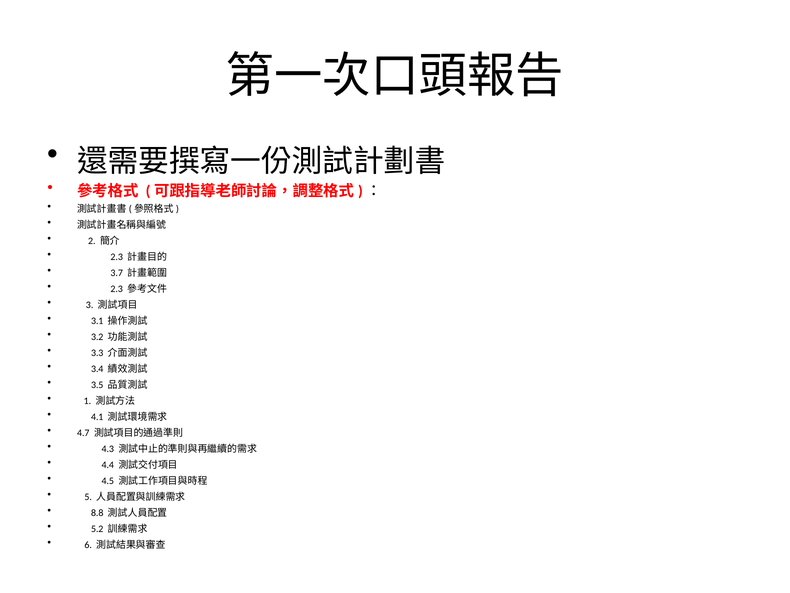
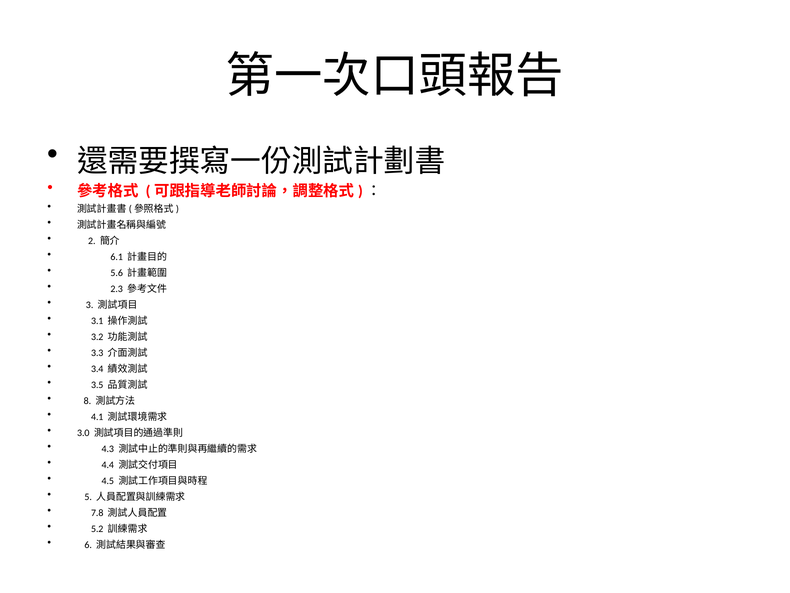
2.3: 2.3 -> 6.1 (117, 257)
3.7: 3.7 -> 5.6 (117, 273)
1: 1 -> 8 (87, 401)
4.7: 4.7 -> 3.0 (83, 433)
8.8: 8.8 -> 7.8 (97, 513)
